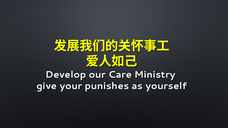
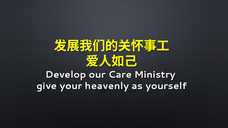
punishes: punishes -> heavenly (107, 86)
